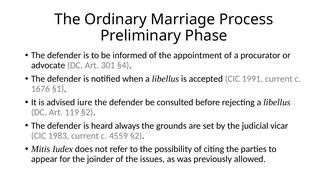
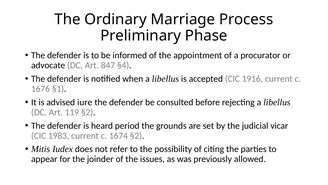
301: 301 -> 847 (108, 65)
1991: 1991 -> 1916 (252, 79)
always: always -> period (127, 125)
4559: 4559 -> 1674 (118, 135)
